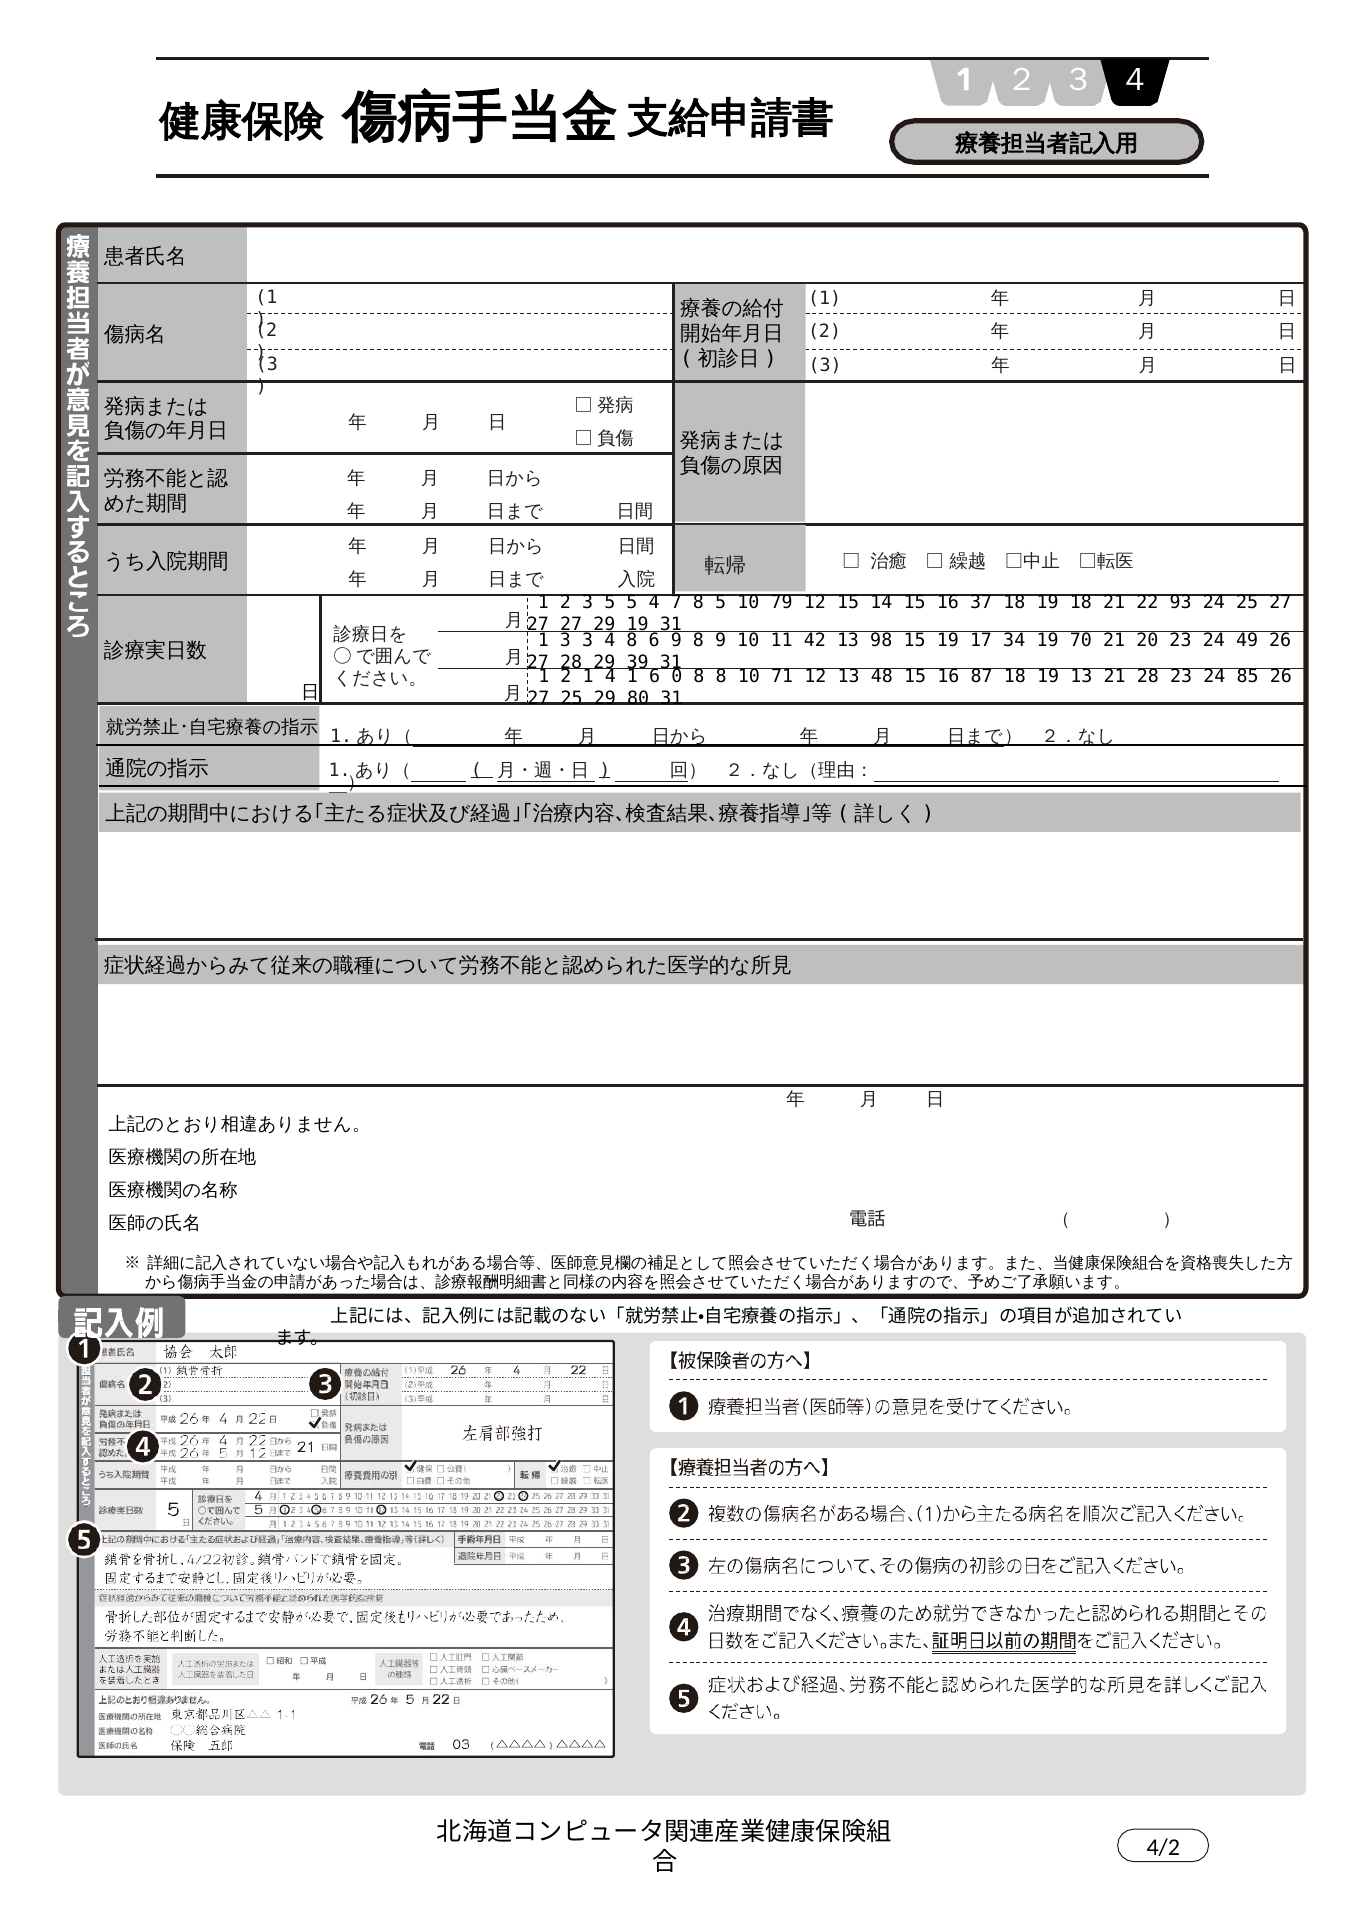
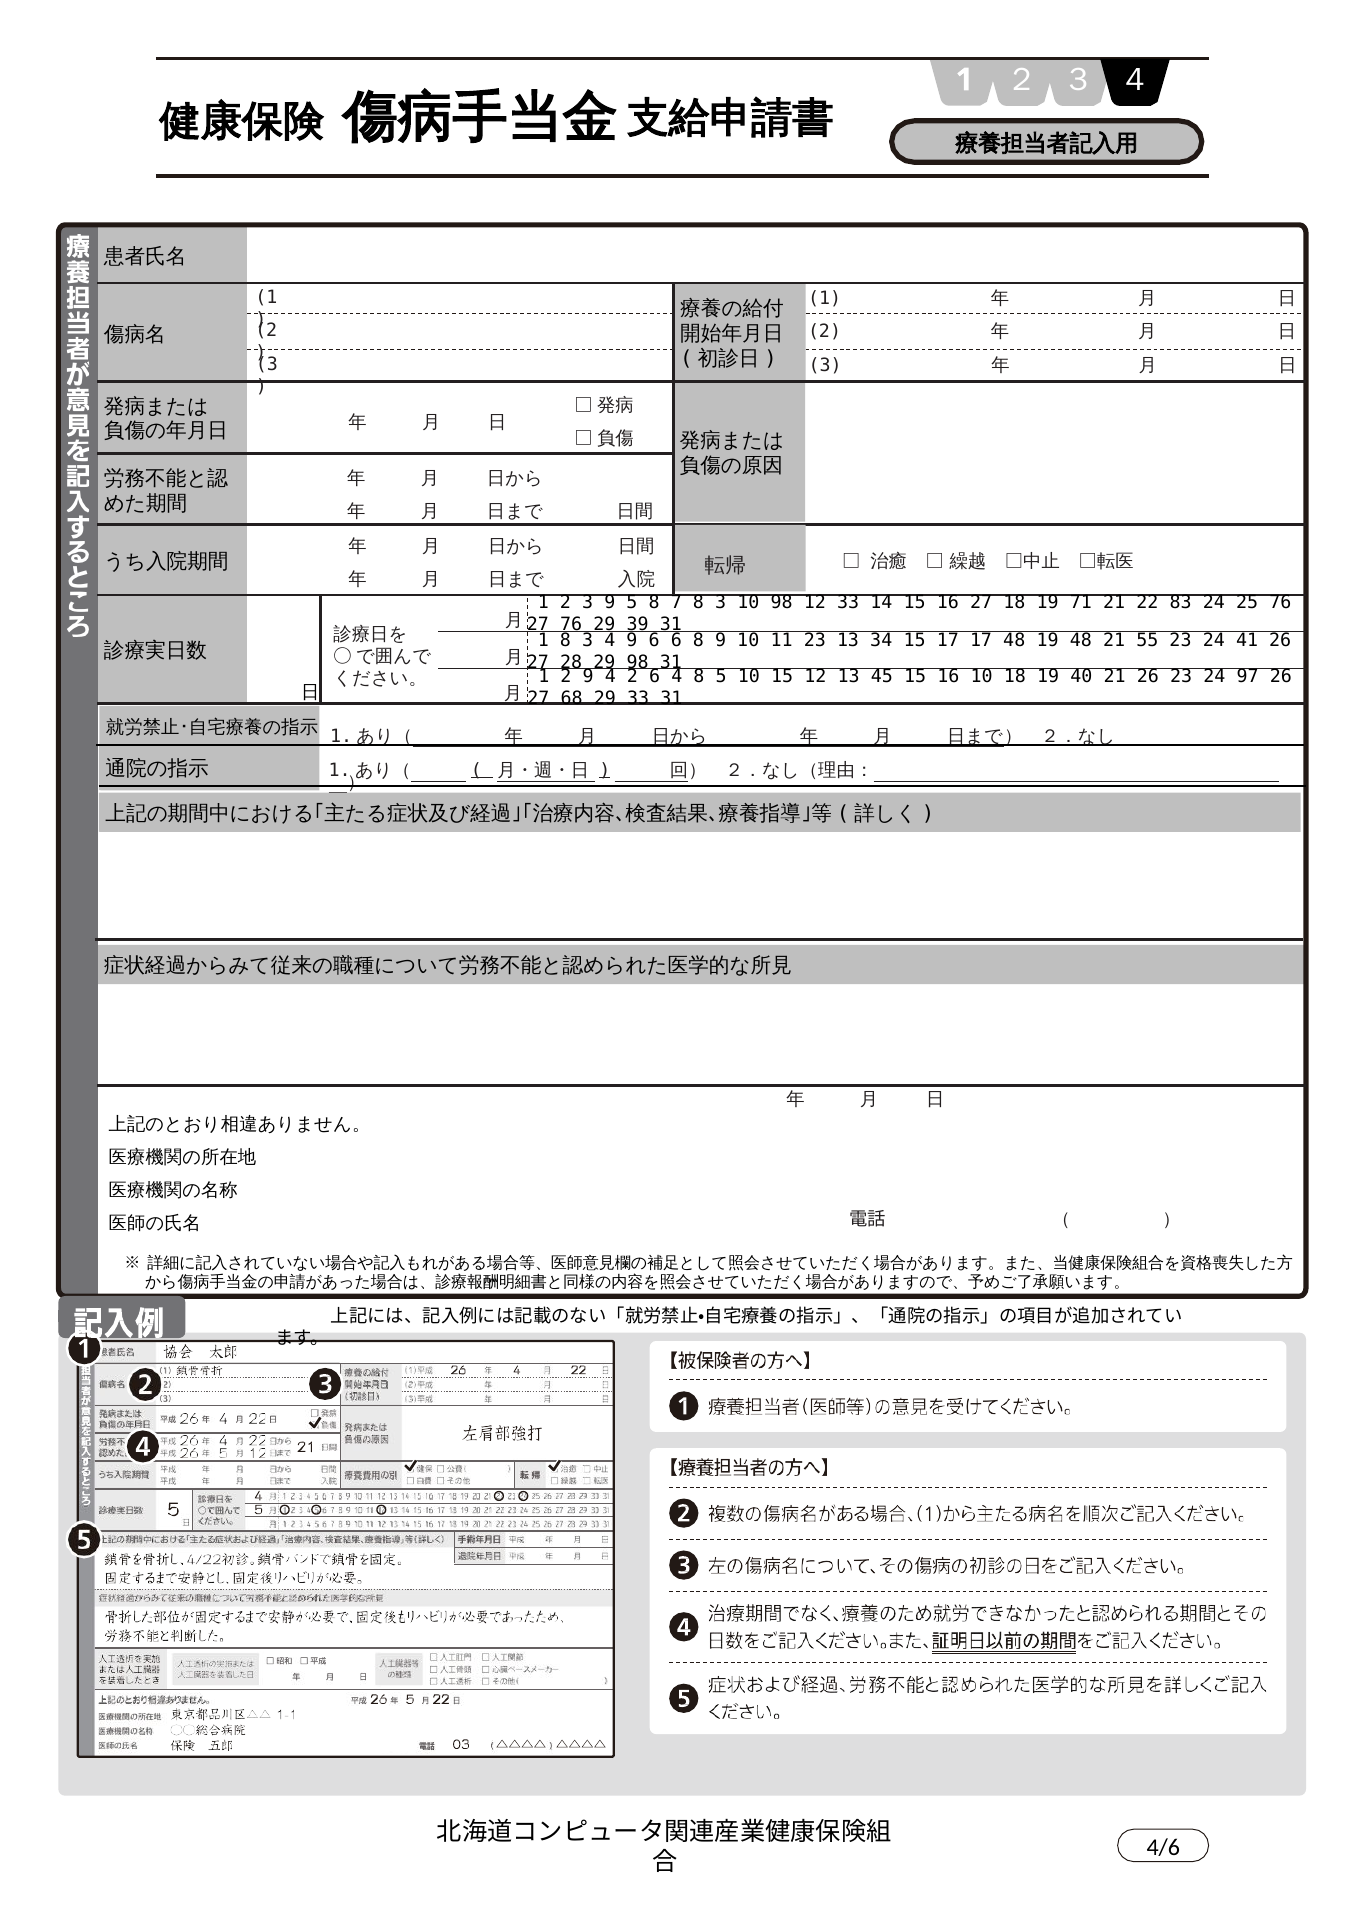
3 5: 5 -> 9 (610, 603)
5 4: 4 -> 8 (654, 603)
7 8 5: 5 -> 3 (721, 603)
10 79: 79 -> 98 (782, 603)
12 15: 15 -> 33 (848, 603)
16 37: 37 -> 27 (981, 603)
19 18: 18 -> 71 (1081, 603)
93: 93 -> 83 (1181, 603)
25 27: 27 -> 76 (1280, 603)
27: 27 -> 76 (571, 625)
29 19: 19 -> 39 (638, 625)
1 3: 3 -> 8 (565, 641)
4 8: 8 -> 9 (632, 641)
6 9: 9 -> 6 (676, 641)
11 42: 42 -> 23 (815, 641)
98: 98 -> 34 (881, 641)
15 19: 19 -> 17 (948, 641)
17 34: 34 -> 48 (1014, 641)
19 70: 70 -> 48 (1081, 641)
20: 20 -> 55 (1147, 641)
49: 49 -> 41 (1247, 641)
29 39: 39 -> 98 (638, 663)
2 1: 1 -> 9 (588, 677)
4 1: 1 -> 2 (632, 677)
6 0: 0 -> 4 (677, 677)
8 8: 8 -> 5 (721, 677)
10 71: 71 -> 15 (782, 677)
48: 48 -> 45 (882, 677)
16 87: 87 -> 10 (982, 677)
19 13: 13 -> 40 (1081, 677)
21 28: 28 -> 26 (1148, 677)
85: 85 -> 97 (1248, 677)
27 25: 25 -> 68 (572, 699)
29 80: 80 -> 33 (638, 699)
4/2: 4/2 -> 4/6 (1163, 1847)
